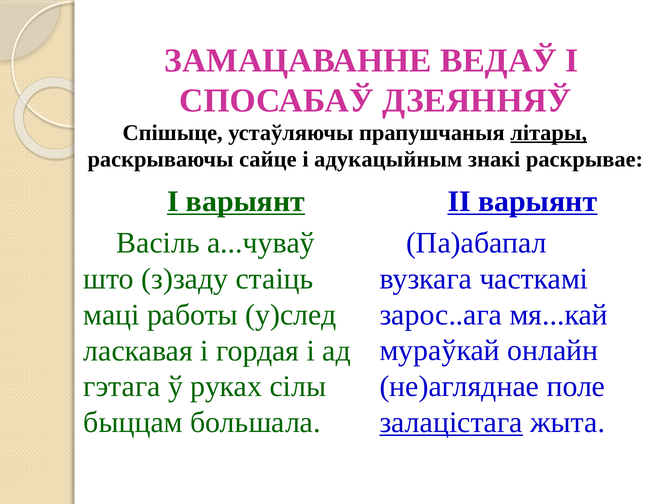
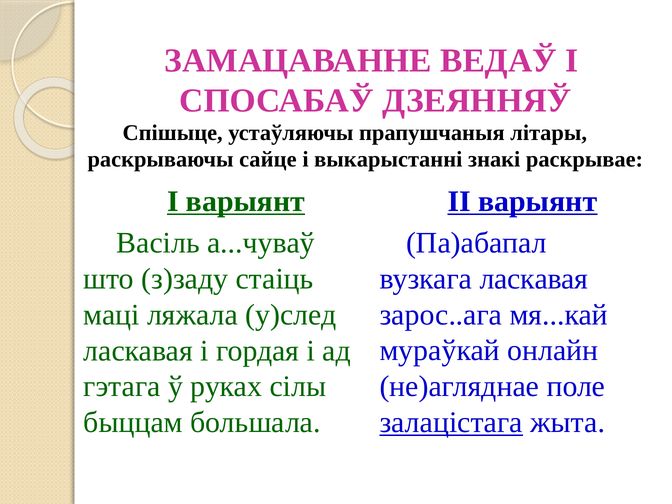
літары underline: present -> none (549, 133)
адукацыйным: адукацыйным -> выкарыстанні (388, 160)
вузкага часткамі: часткамі -> ласкавая (534, 279)
работы: работы -> ляжала (192, 315)
